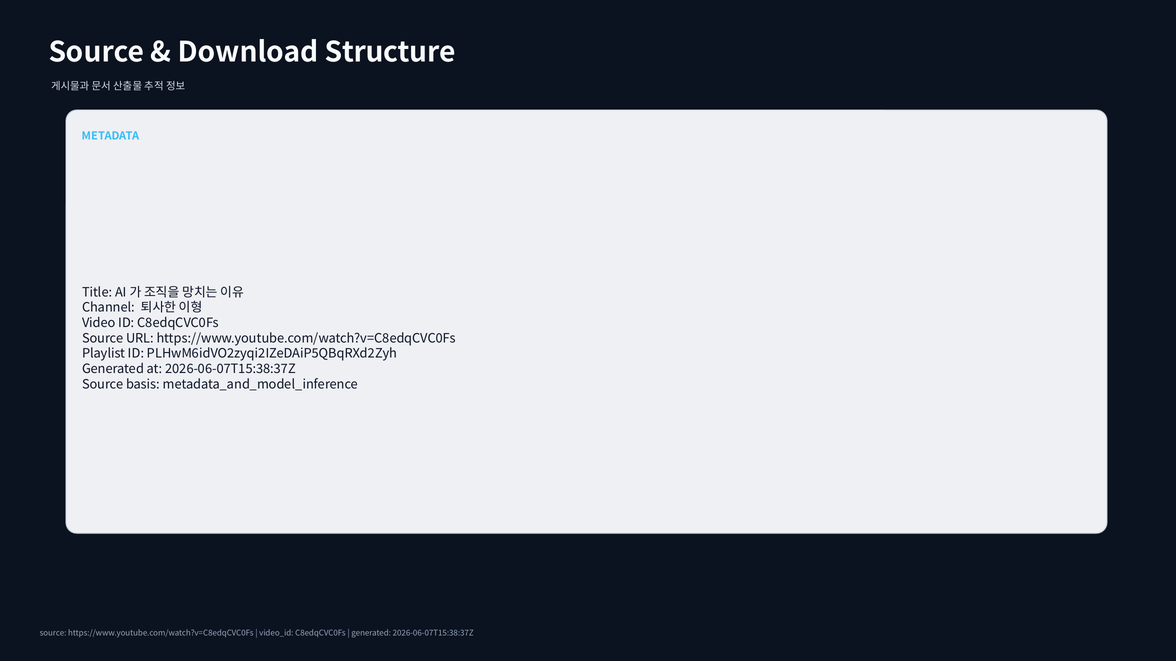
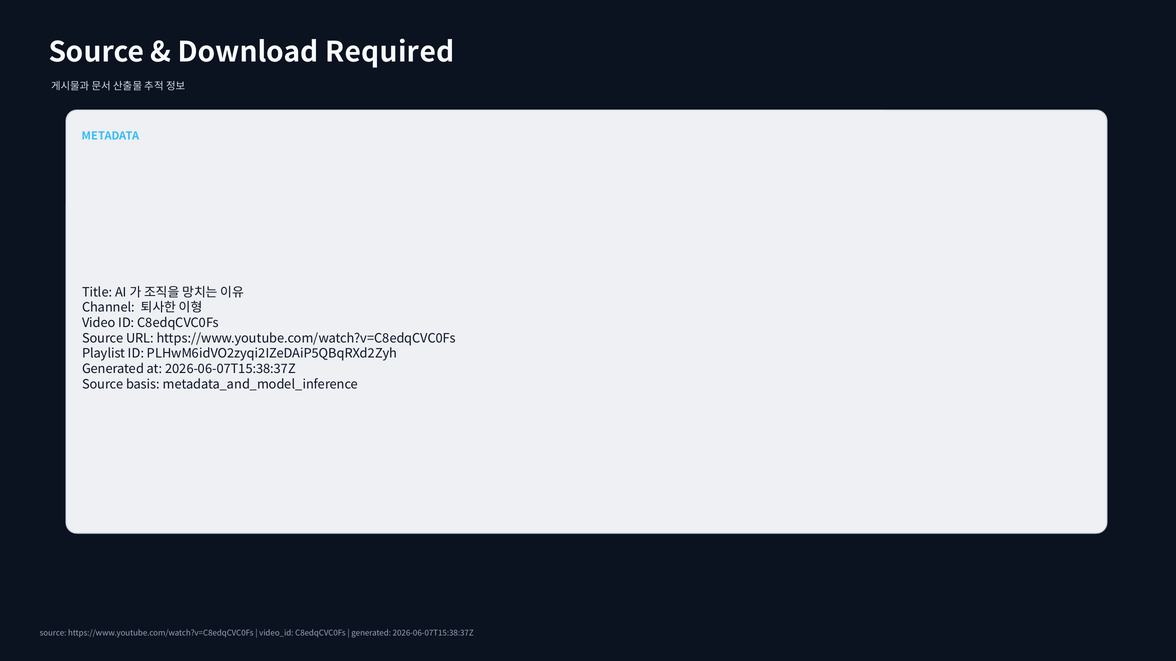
Structure: Structure -> Required (390, 53)
